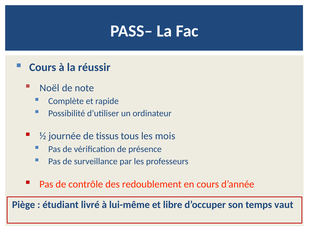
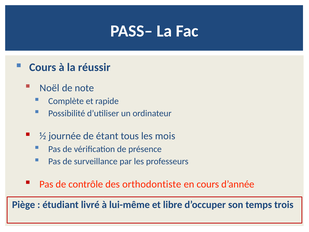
tissus: tissus -> étant (107, 136)
redoublement: redoublement -> orthodontiste (152, 184)
vaut: vaut -> trois (284, 205)
